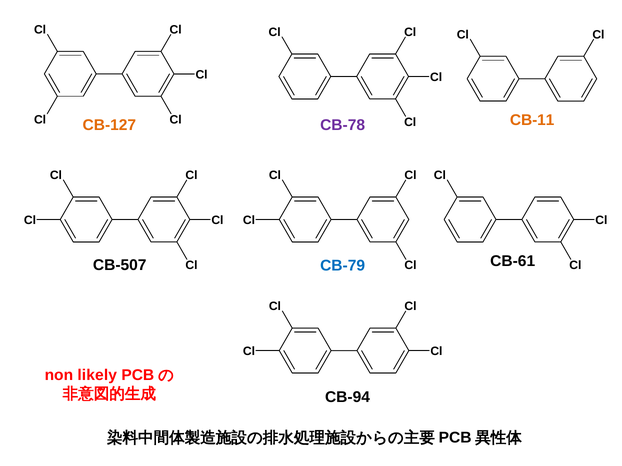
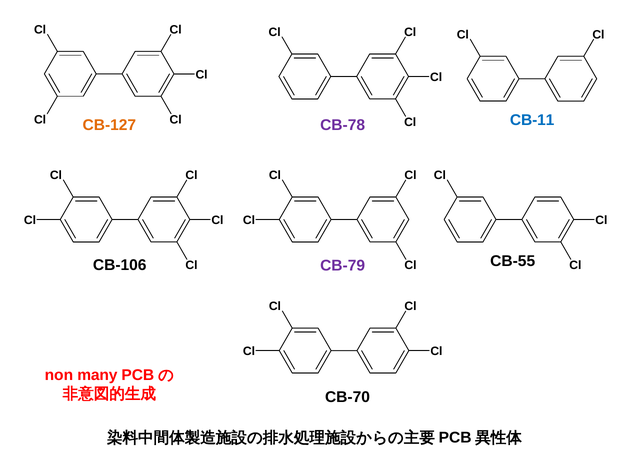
CB-11 colour: orange -> blue (532, 120)
CB-61: CB-61 -> CB-55 (513, 261)
CB-507: CB-507 -> CB-106 (120, 265)
CB-79 colour: blue -> purple (343, 266)
likely: likely -> many (97, 375)
CB-94: CB-94 -> CB-70 (347, 397)
